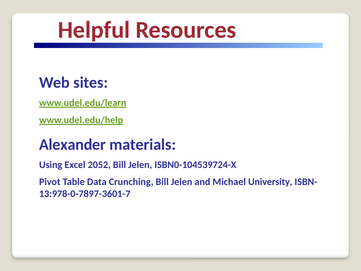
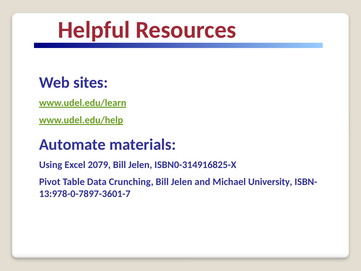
Alexander: Alexander -> Automate (72, 144)
2052: 2052 -> 2079 (99, 165)
ISBN0-104539724-X: ISBN0-104539724-X -> ISBN0-314916825-X (195, 165)
